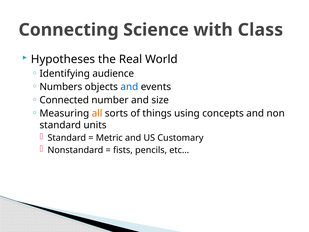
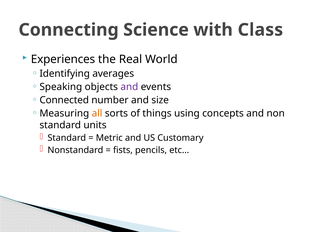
Hypotheses: Hypotheses -> Experiences (63, 59)
audience: audience -> averages (113, 73)
Numbers: Numbers -> Speaking (61, 87)
and colour: blue -> purple (129, 87)
